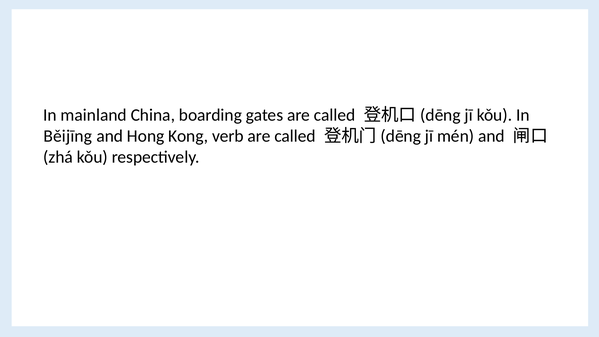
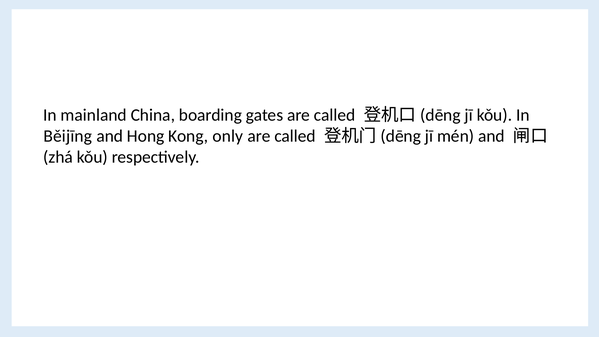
verb: verb -> only (228, 136)
